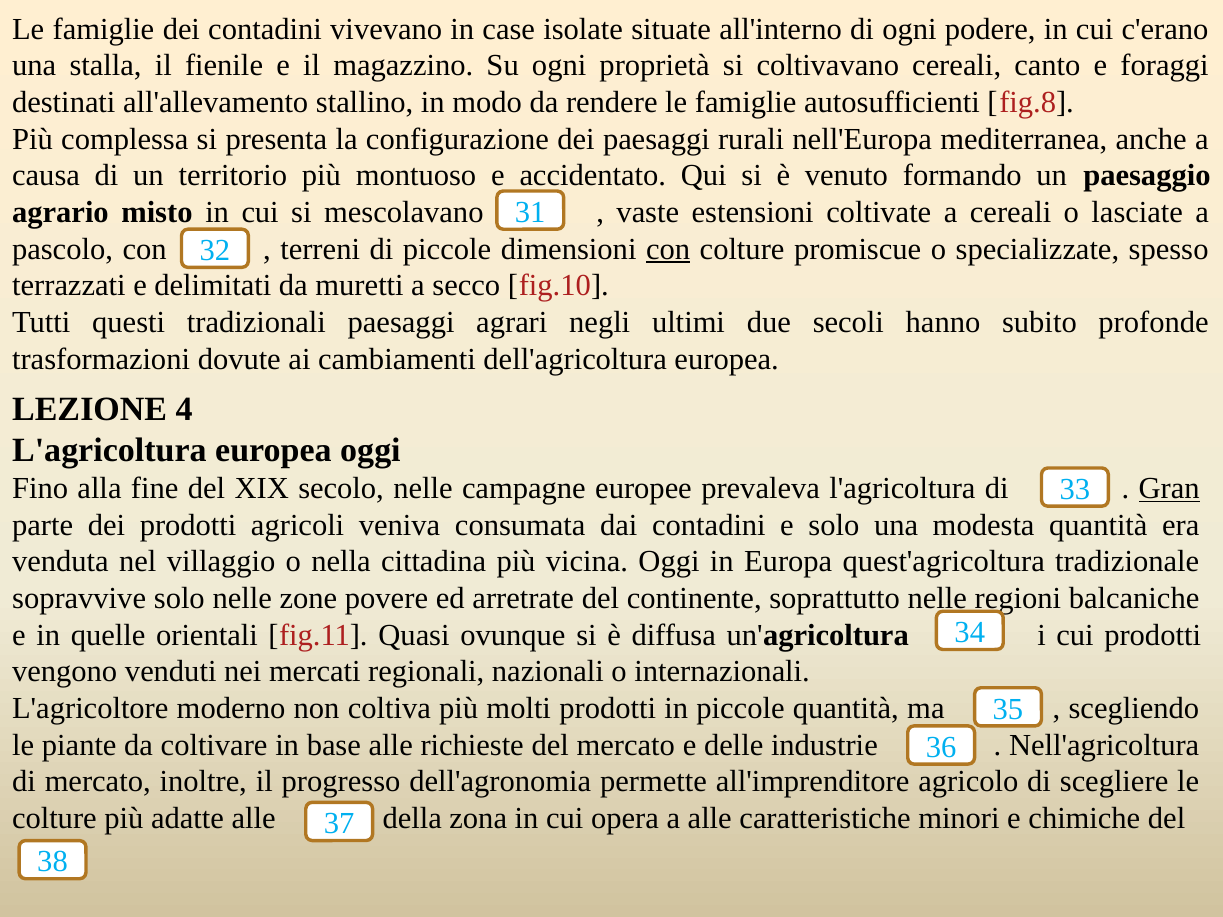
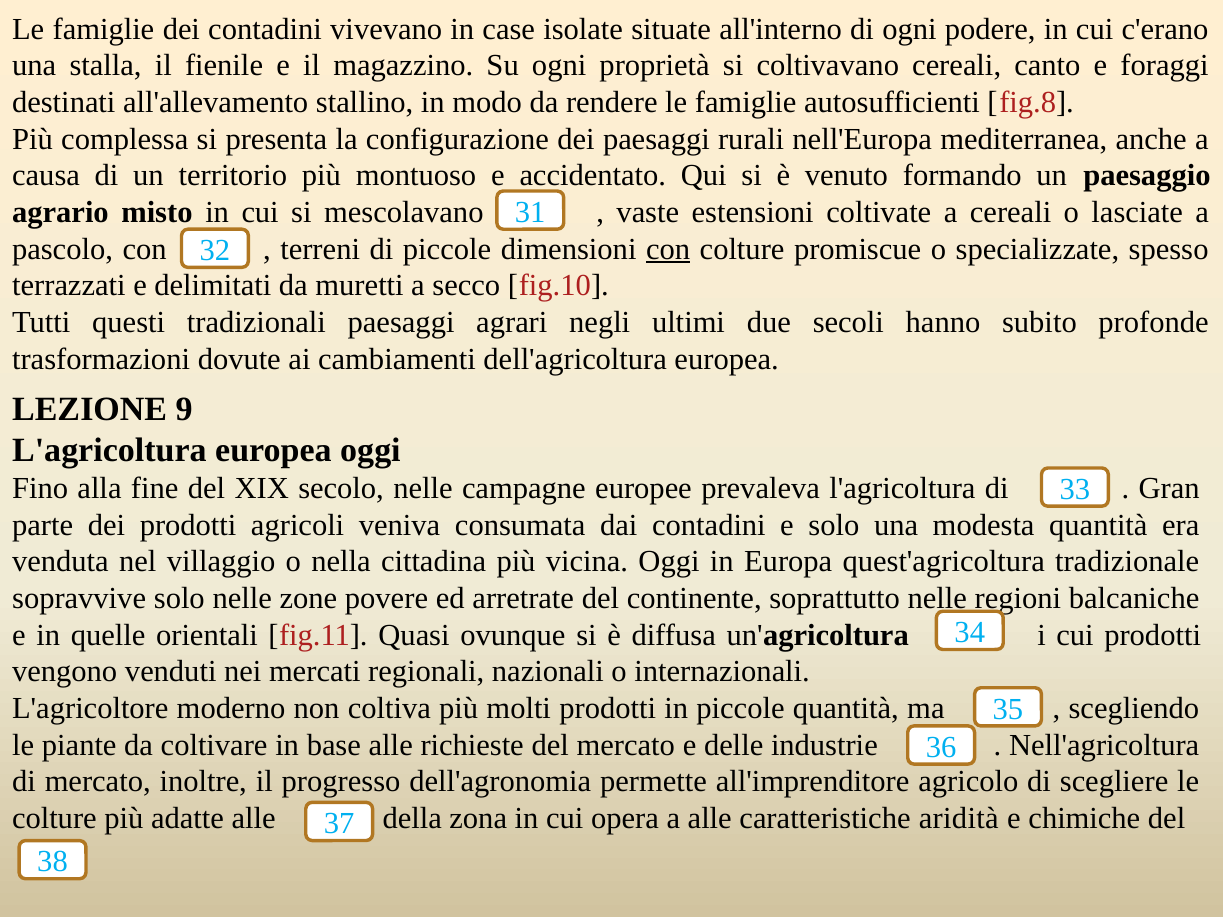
4: 4 -> 9 (184, 409)
Gran underline: present -> none (1169, 489)
minori: minori -> aridità (959, 819)
